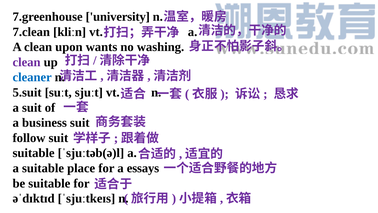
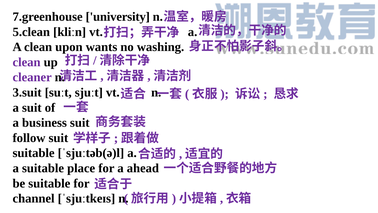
7.clean: 7.clean -> 5.clean (31, 32)
cleaner colour: blue -> purple (32, 77)
5.suit: 5.suit -> 3.suit (27, 92)
essays: essays -> ahead (143, 168)
əˈdɪktɪd: əˈdɪktɪd -> channel (34, 198)
